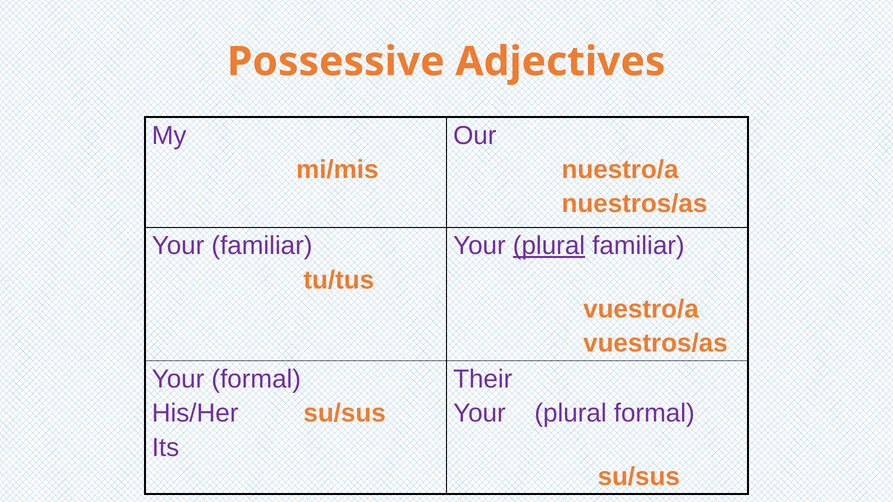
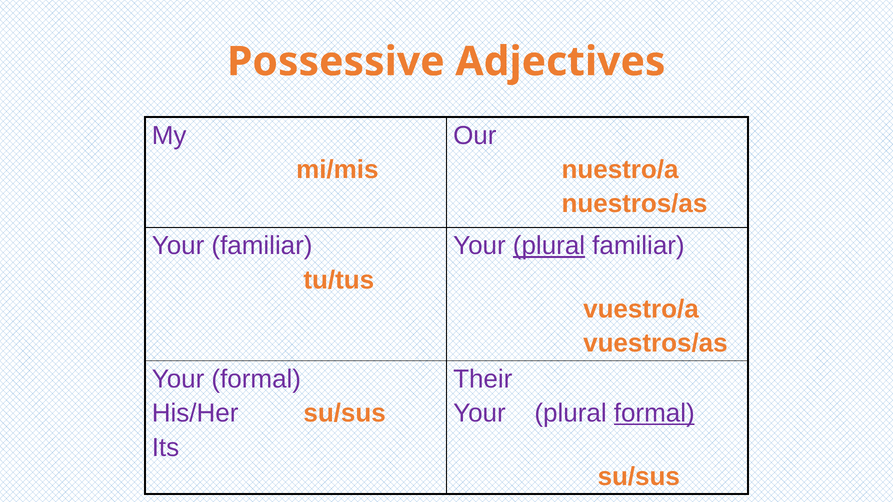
formal underline: none -> present (654, 413)
